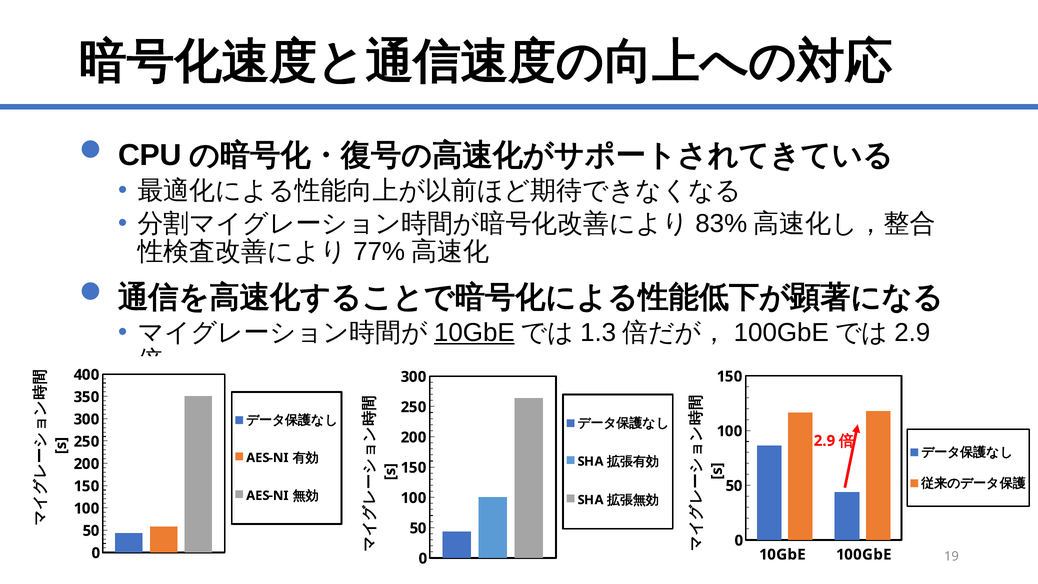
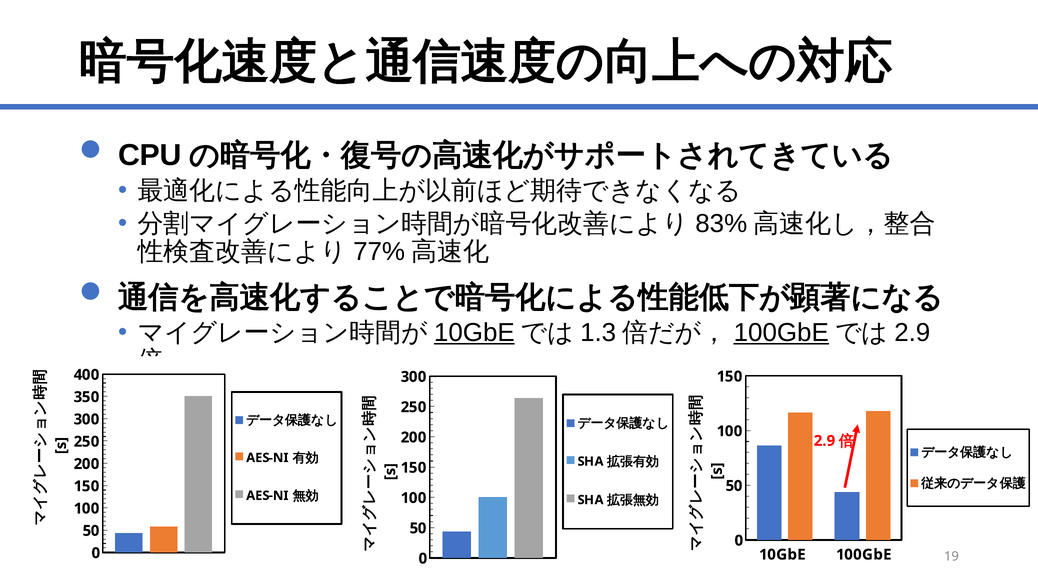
100GbE underline: none -> present (781, 332)
